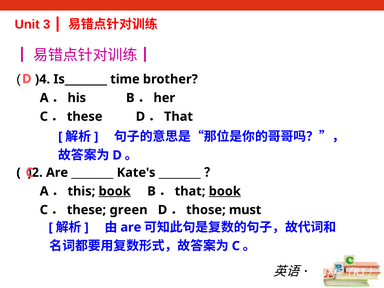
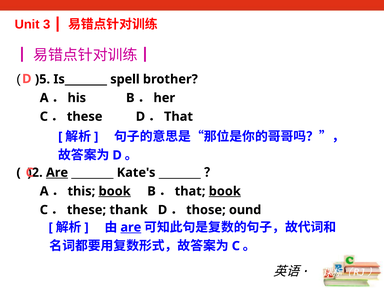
)4: )4 -> )5 (42, 79)
time: time -> spell (125, 79)
Are underline: none -> present (57, 173)
green: green -> thank (129, 210)
must: must -> ound (245, 210)
are underline: none -> present (131, 227)
